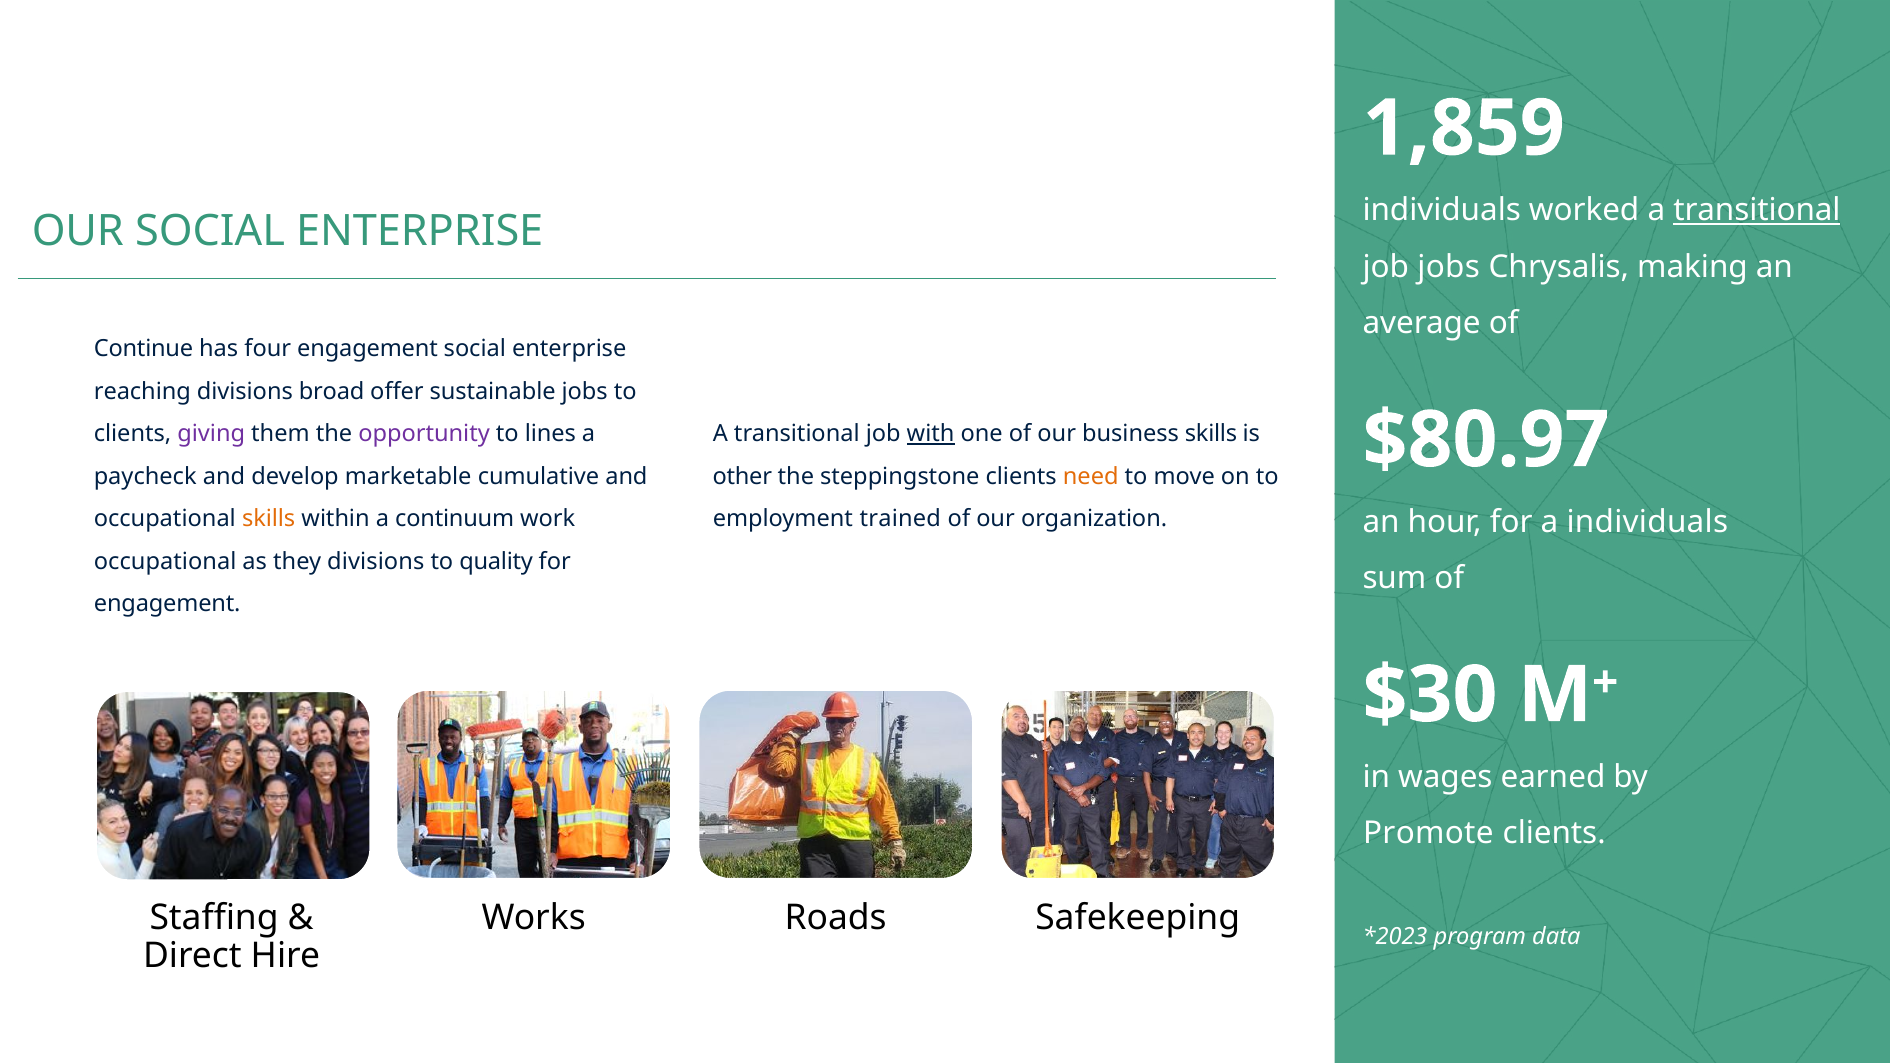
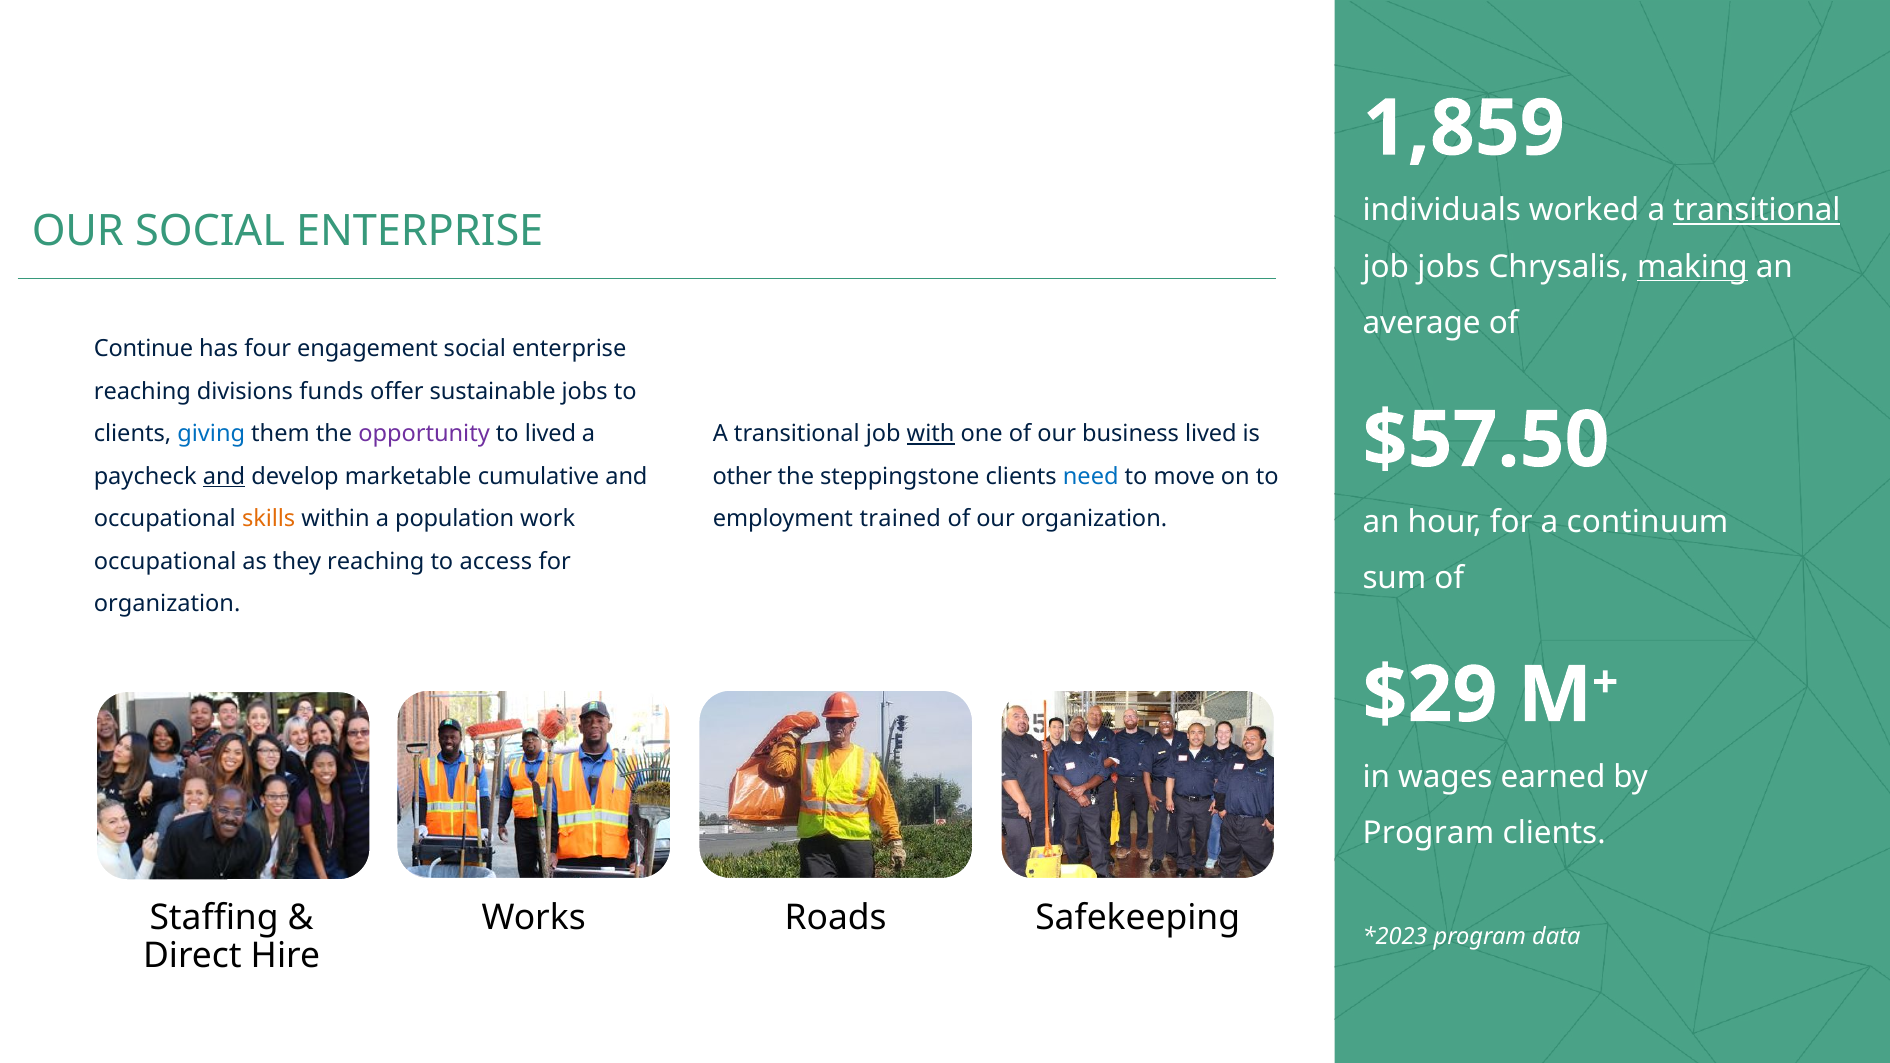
making underline: none -> present (1692, 267)
broad: broad -> funds (331, 391)
giving colour: purple -> blue (211, 434)
to lines: lines -> lived (551, 434)
business skills: skills -> lived (1211, 434)
$80.97: $80.97 -> $57.50 (1486, 440)
and underline: none -> present (224, 476)
need colour: orange -> blue (1091, 476)
continuum: continuum -> population (455, 519)
a individuals: individuals -> continuum (1647, 522)
they divisions: divisions -> reaching (376, 562)
quality: quality -> access (496, 562)
engagement: engagement -> organization (167, 604)
$30: $30 -> $29 (1430, 695)
Promote: Promote -> Program (1428, 834)
